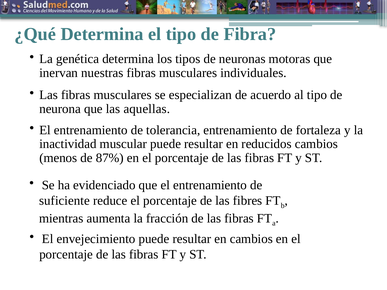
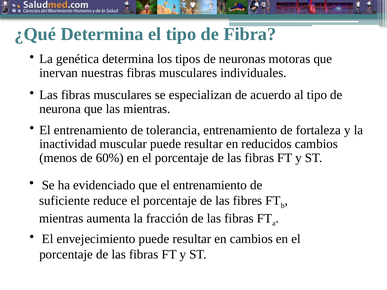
las aquellas: aquellas -> mientras (147, 109)
87%: 87% -> 60% (110, 158)
